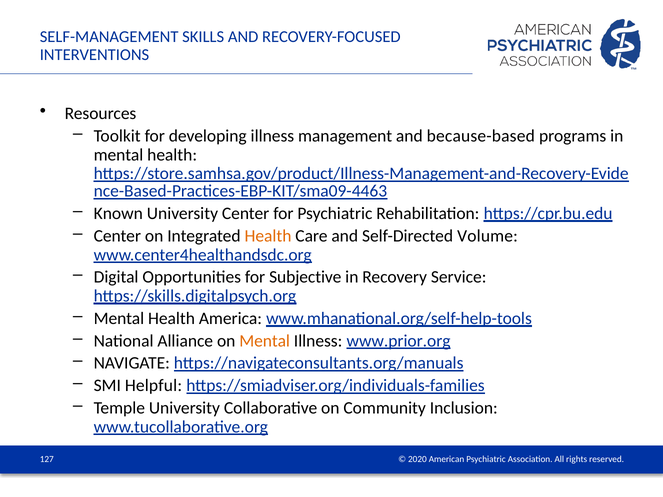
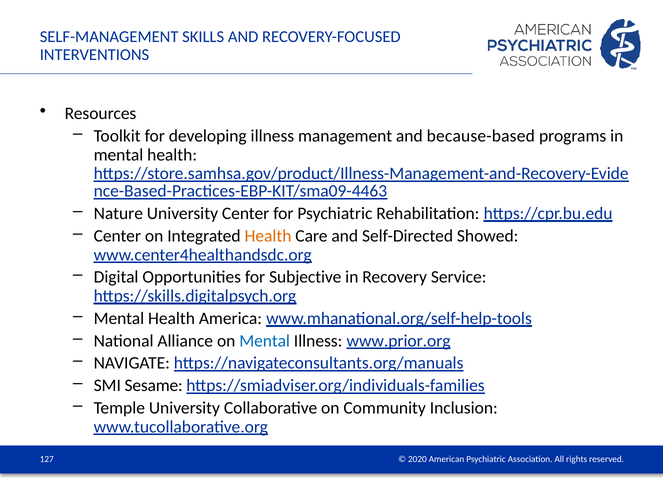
Known: Known -> Nature (118, 214)
Volume: Volume -> Showed (488, 236)
Mental colour: orange -> blue (265, 341)
Helpful: Helpful -> Sesame (154, 386)
